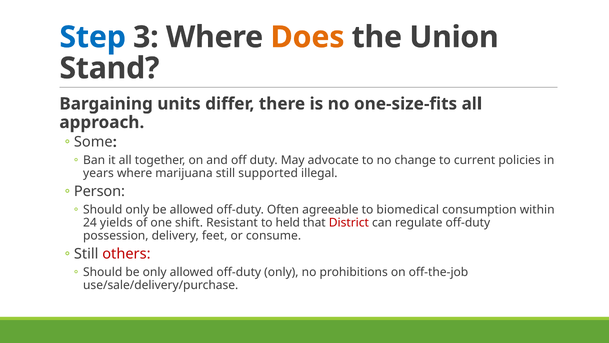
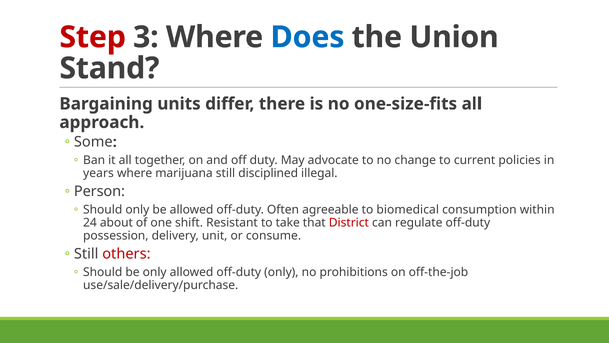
Step colour: blue -> red (93, 37)
Does colour: orange -> blue (308, 37)
supported: supported -> disciplined (268, 173)
yields: yields -> about (116, 223)
held: held -> take (288, 223)
feet: feet -> unit (215, 236)
